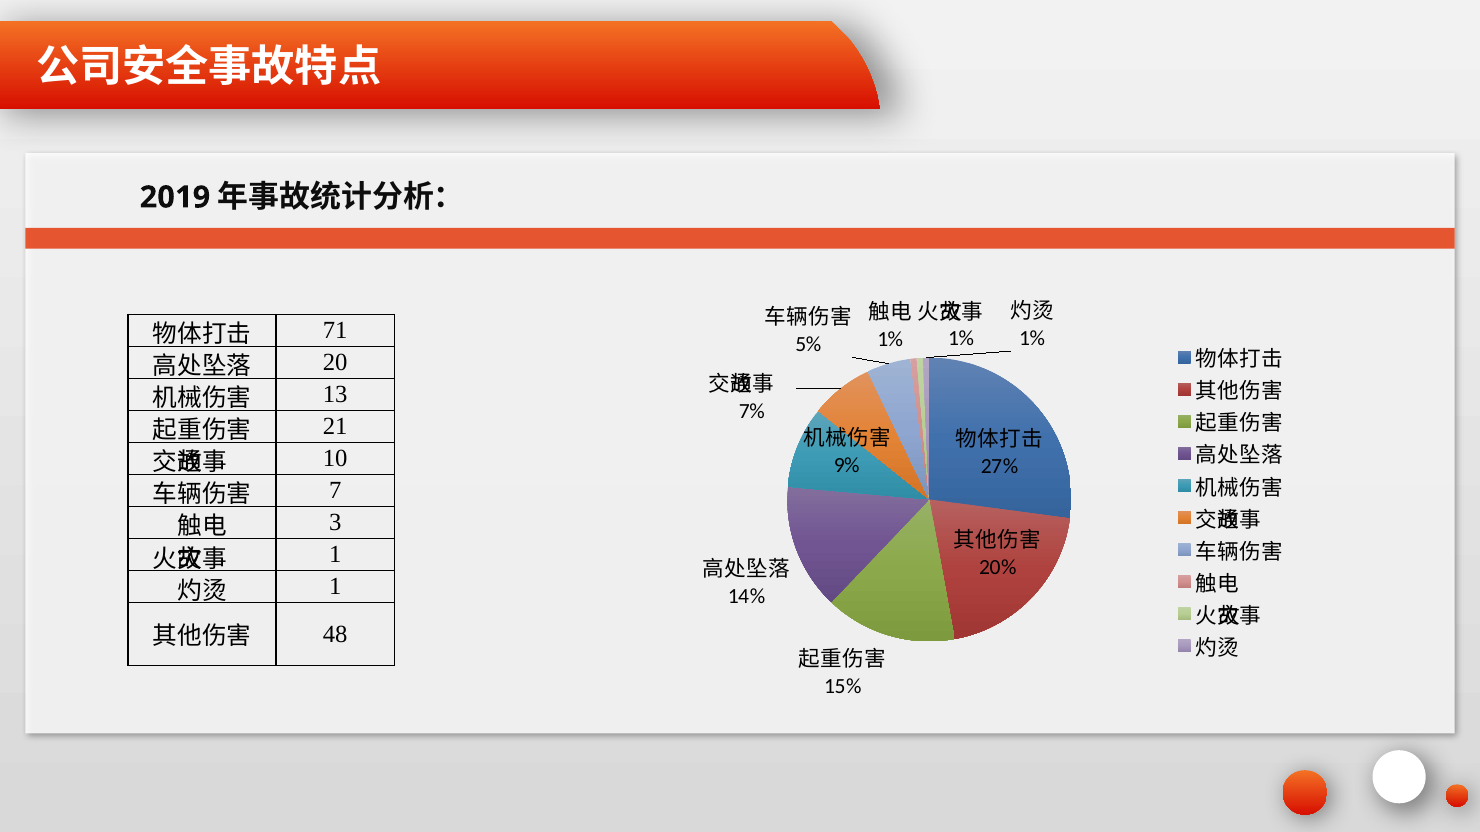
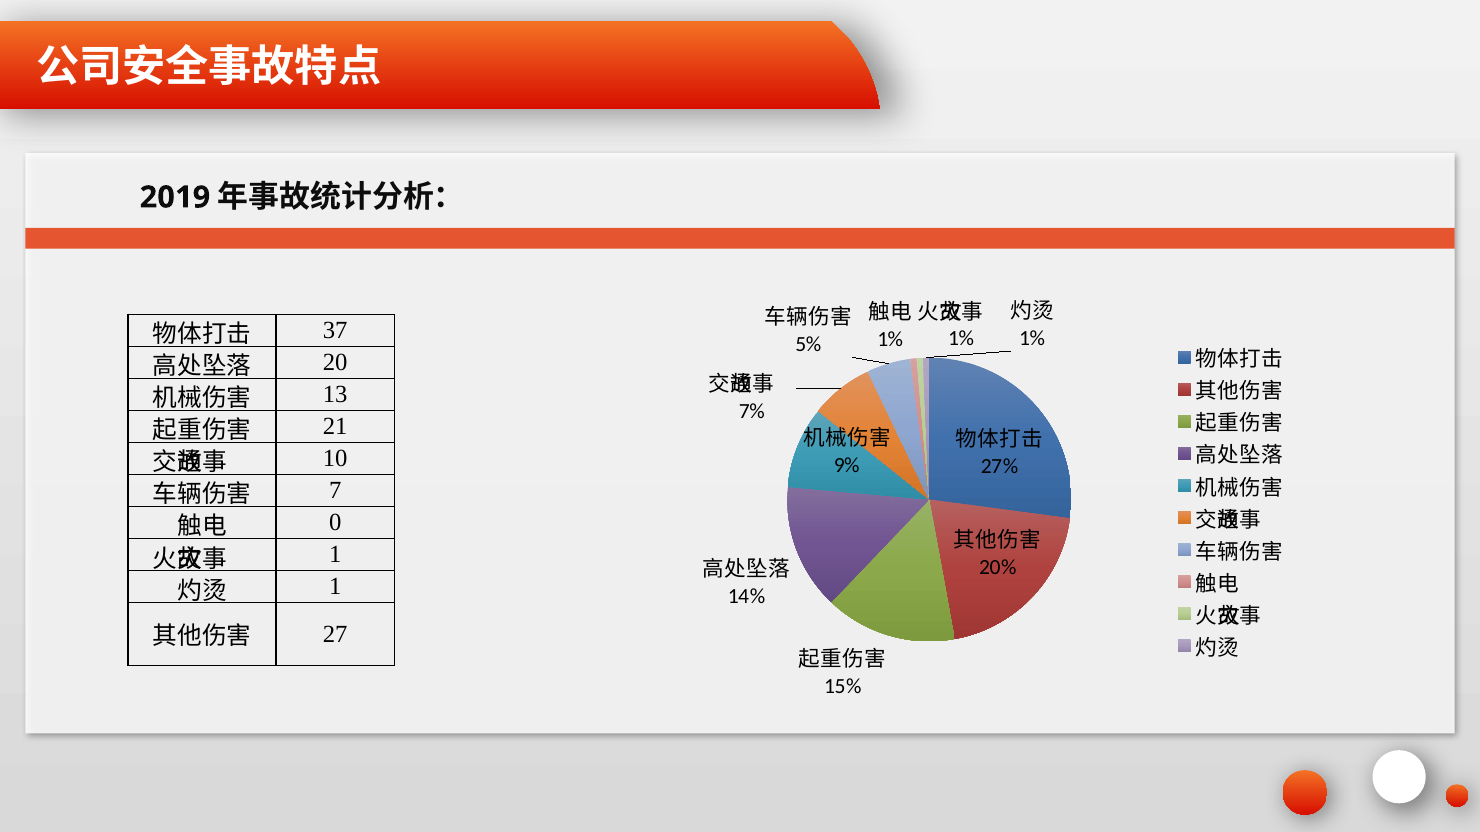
71: 71 -> 37 (335, 331)
3: 3 -> 0 (335, 523)
48: 48 -> 27 (335, 635)
